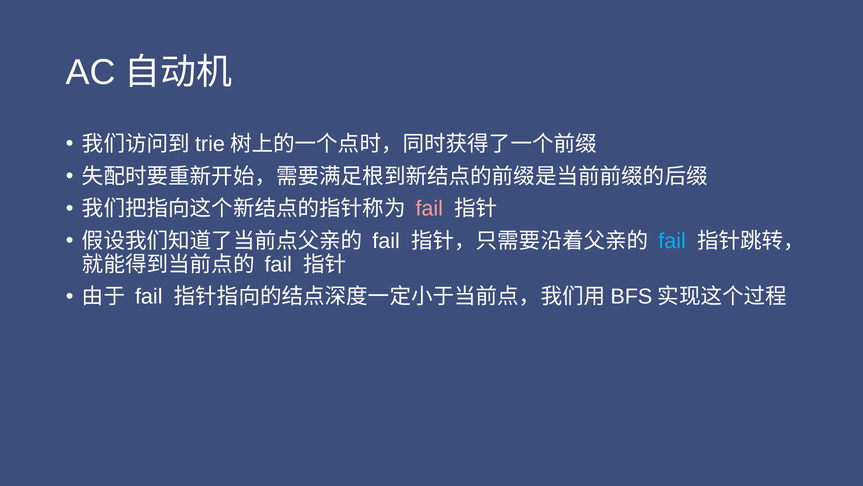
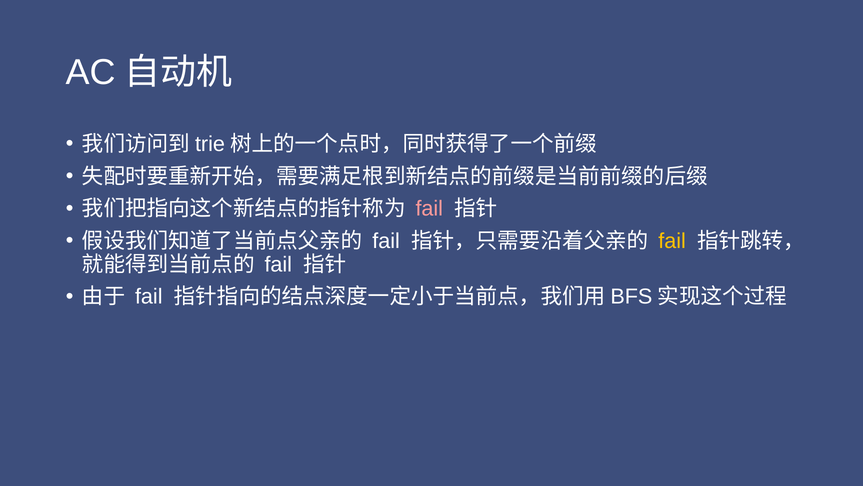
fail colour: light blue -> yellow (672, 241)
